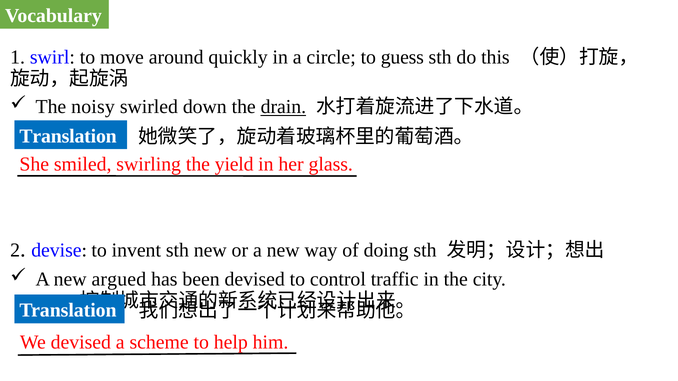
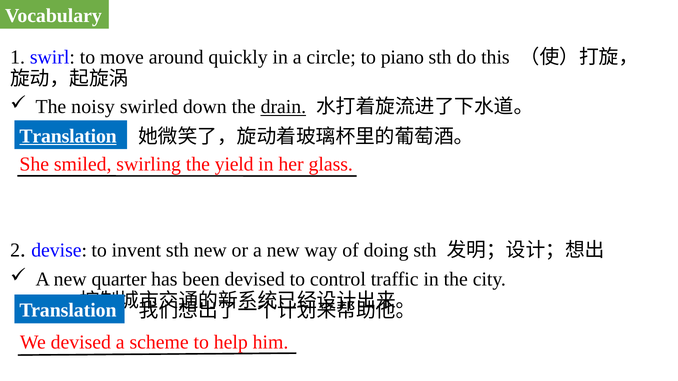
guess: guess -> piano (402, 57)
Translation underline: none -> present (68, 136)
argued: argued -> quarter (119, 280)
